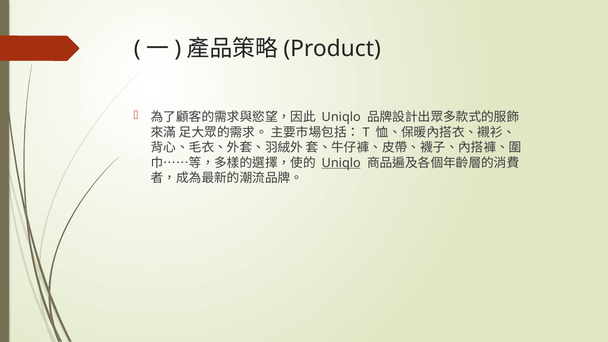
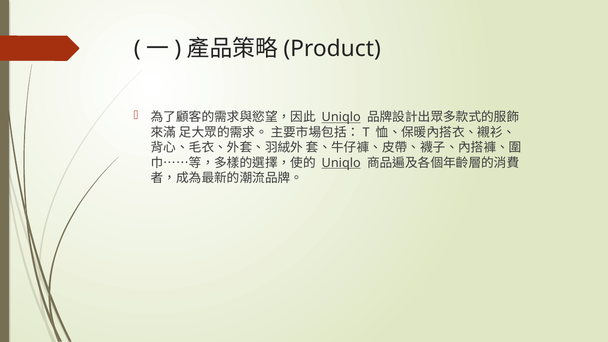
Uniqlo underline: none -> present (341, 117)
